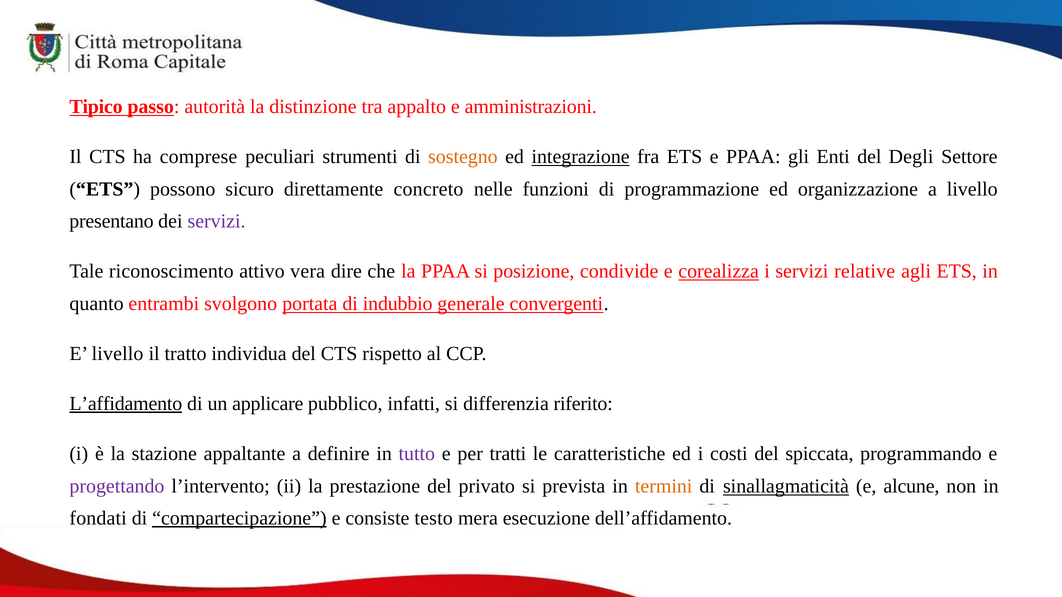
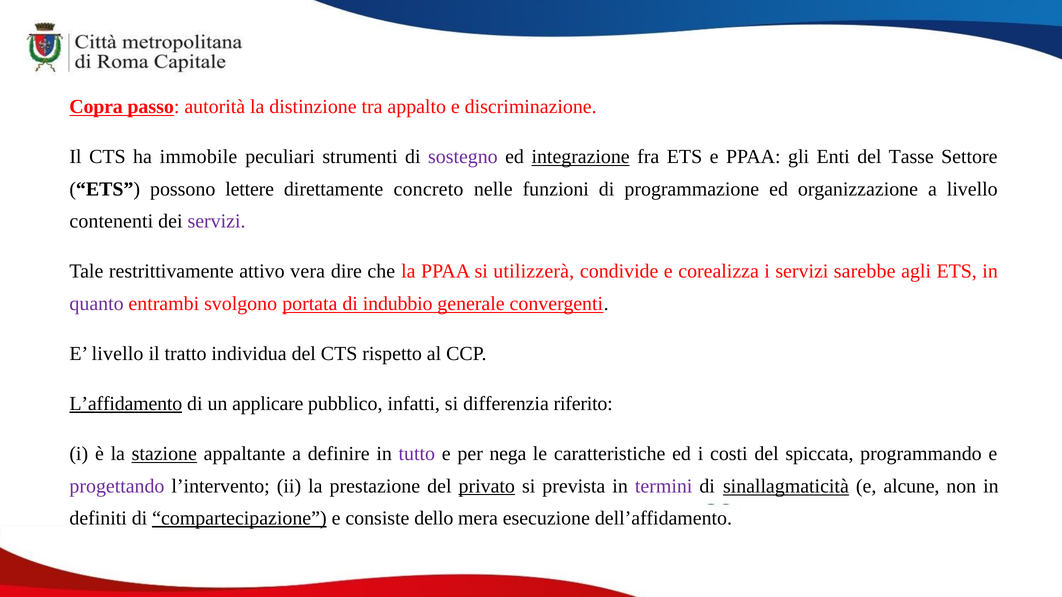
Tipico: Tipico -> Copra (96, 107)
amministrazioni: amministrazioni -> discriminazione (531, 107)
comprese: comprese -> immobile (199, 157)
sostegno colour: orange -> purple (463, 157)
Degli: Degli -> Tasse (911, 157)
sicuro: sicuro -> lettere (250, 189)
presentano: presentano -> contenenti (111, 221)
riconoscimento: riconoscimento -> restrittivamente (171, 272)
posizione: posizione -> utilizzerà (534, 272)
corealizza underline: present -> none (719, 272)
relative: relative -> sarebbe (865, 272)
quanto colour: black -> purple (97, 304)
stazione underline: none -> present (164, 454)
tratti: tratti -> nega (508, 454)
privato underline: none -> present (487, 486)
termini colour: orange -> purple (664, 486)
fondati: fondati -> definiti (98, 519)
testo: testo -> dello (434, 519)
